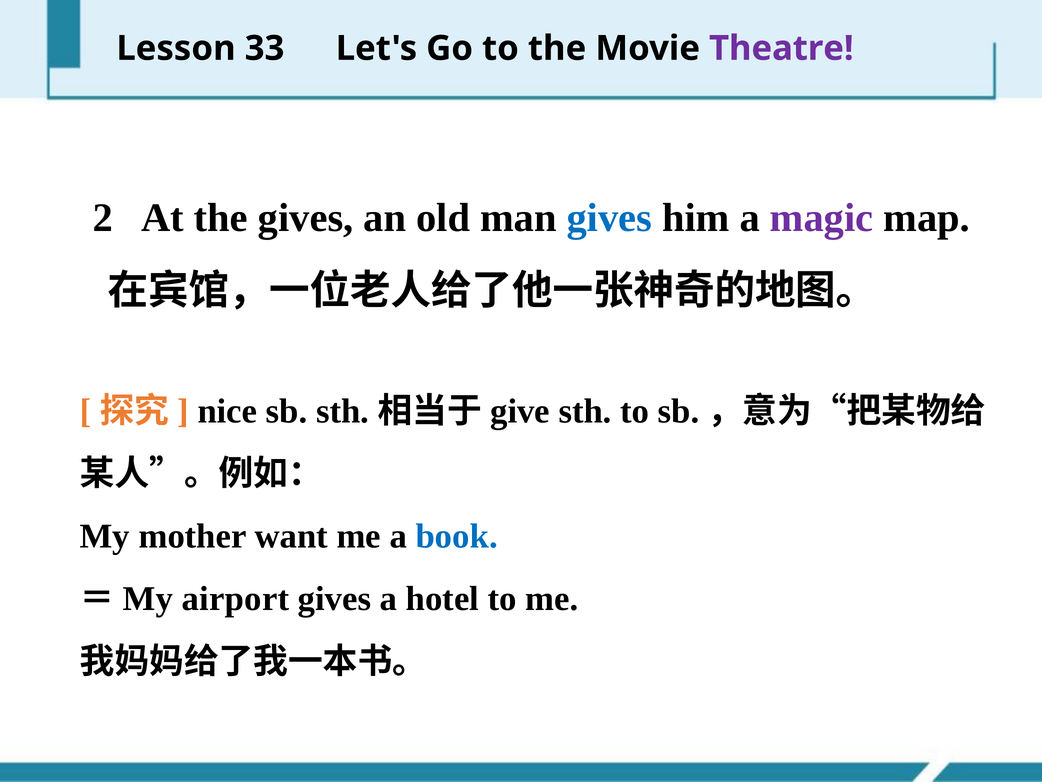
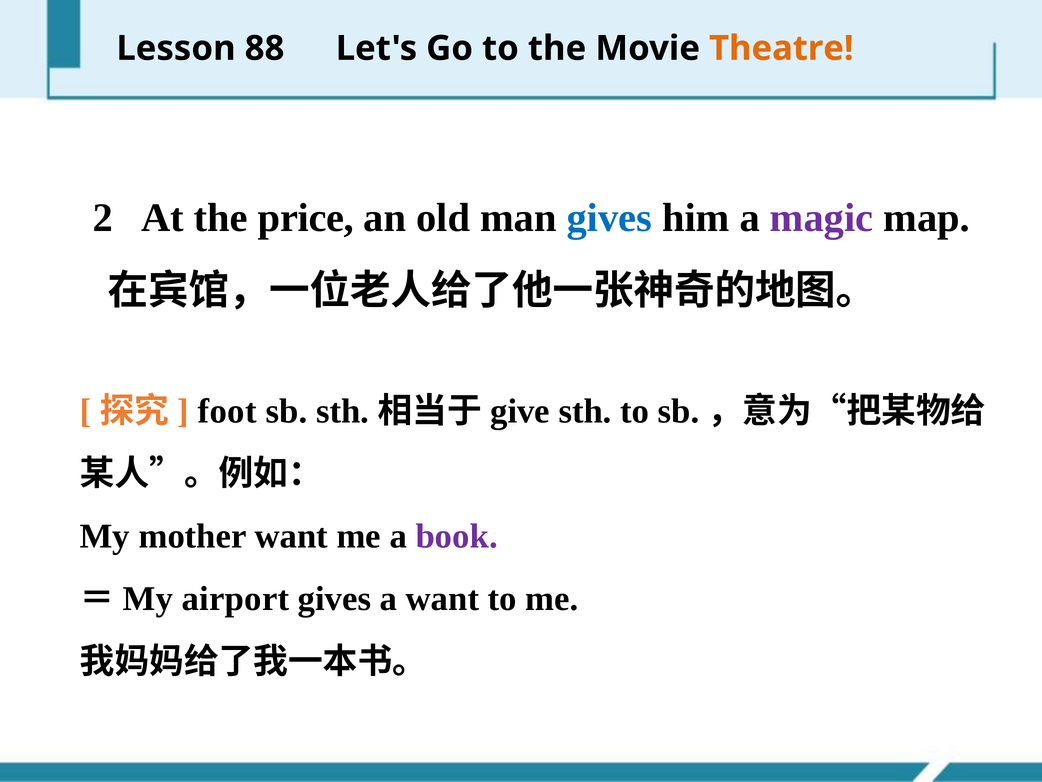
33: 33 -> 88 (265, 48)
Theatre colour: purple -> orange (781, 48)
the gives: gives -> price (306, 218)
nice: nice -> foot (227, 411)
book colour: blue -> purple (457, 536)
a hotel: hotel -> want (442, 599)
